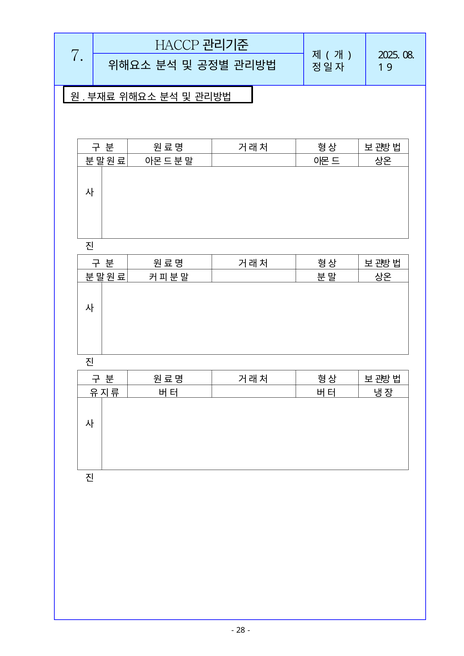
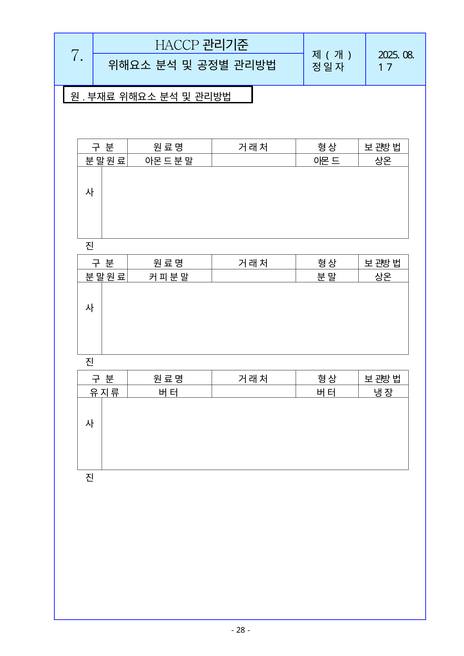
1 9: 9 -> 7 (390, 67)
